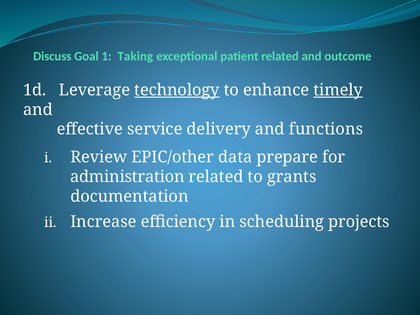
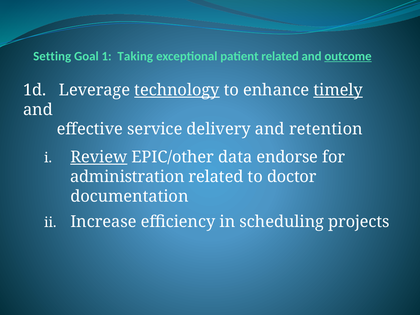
Discuss: Discuss -> Setting (52, 56)
outcome underline: none -> present (348, 56)
functions: functions -> retention (326, 129)
Review underline: none -> present (99, 157)
prepare: prepare -> endorse (287, 157)
grants: grants -> doctor (292, 177)
